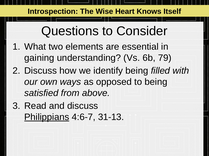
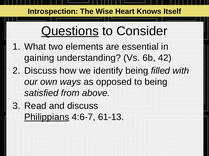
Questions underline: none -> present (70, 31)
79: 79 -> 42 (165, 58)
31-13: 31-13 -> 61-13 (111, 118)
